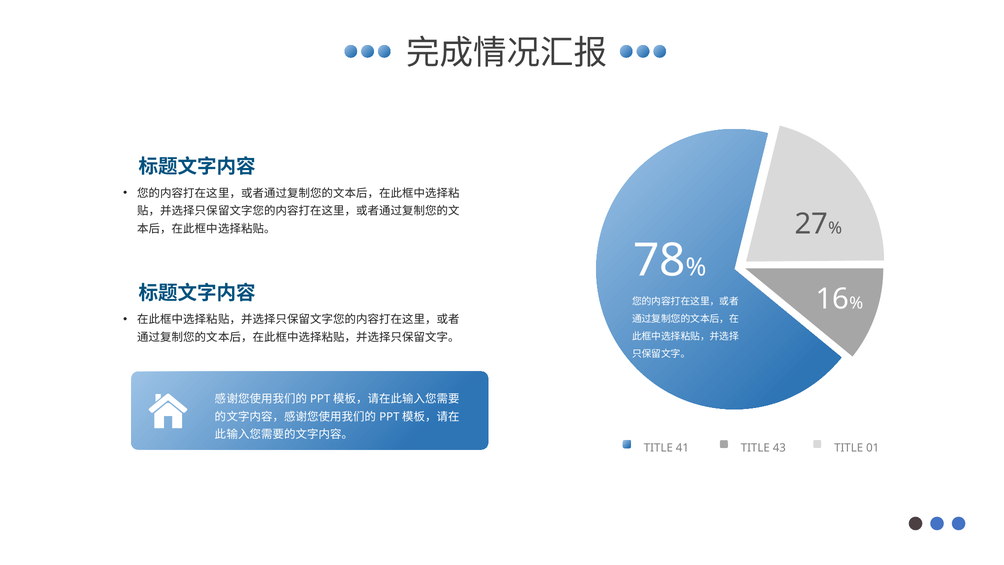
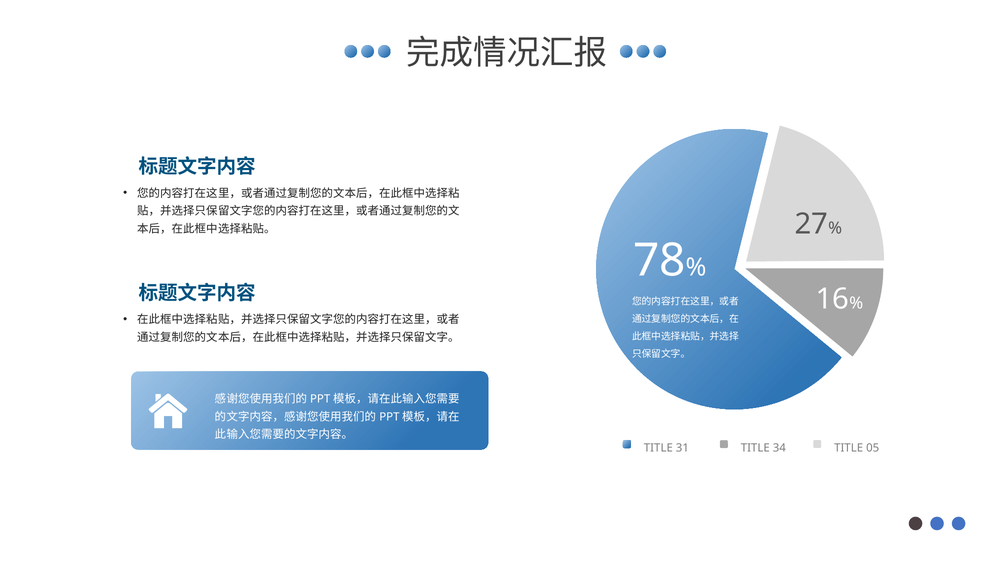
41: 41 -> 31 (682, 448)
43: 43 -> 34 (779, 448)
01: 01 -> 05 (873, 448)
